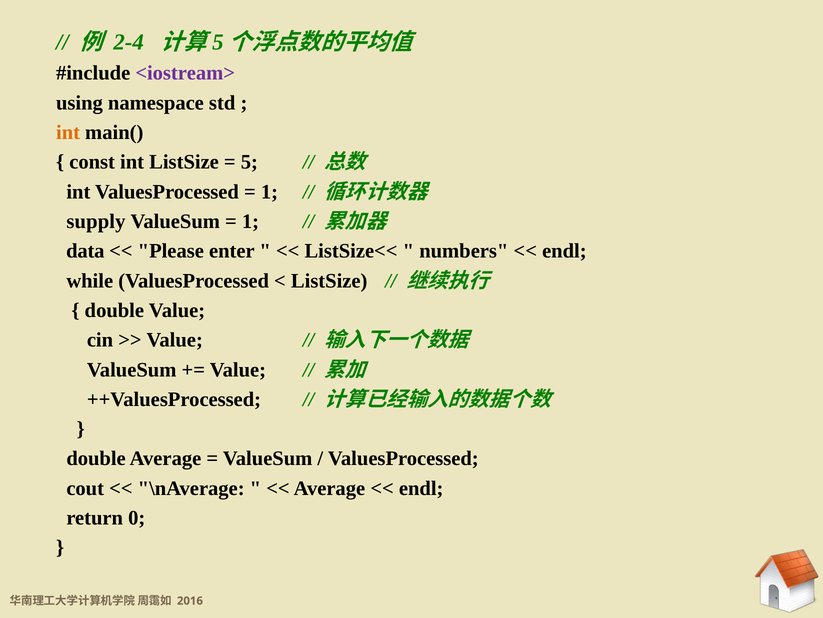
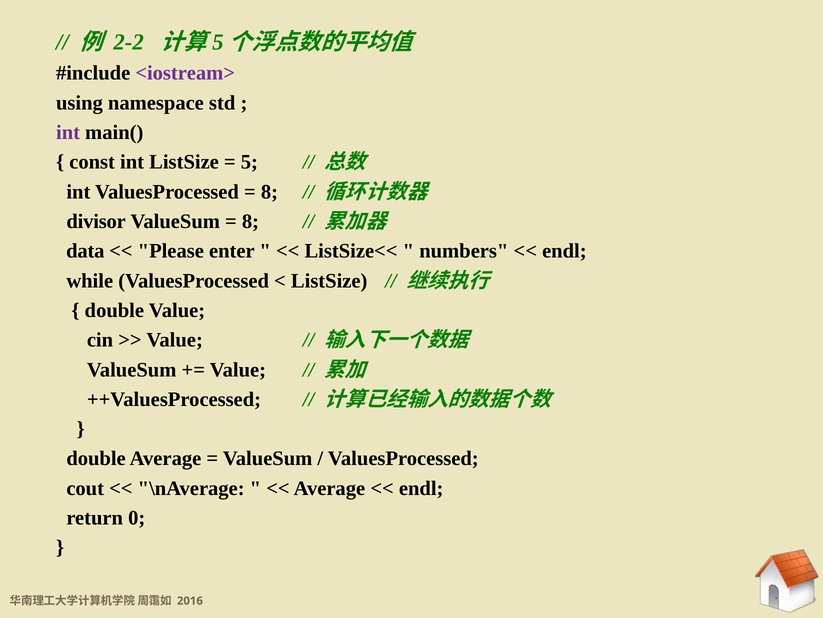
2-4: 2-4 -> 2-2 (129, 42)
int colour: orange -> purple (68, 132)
1: 1 -> 8 (269, 192)
supply: supply -> divisor (96, 221)
1: 1 -> 8 (251, 221)
